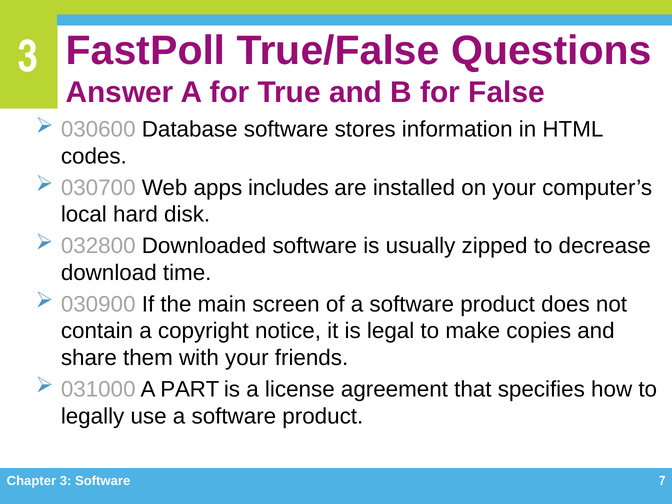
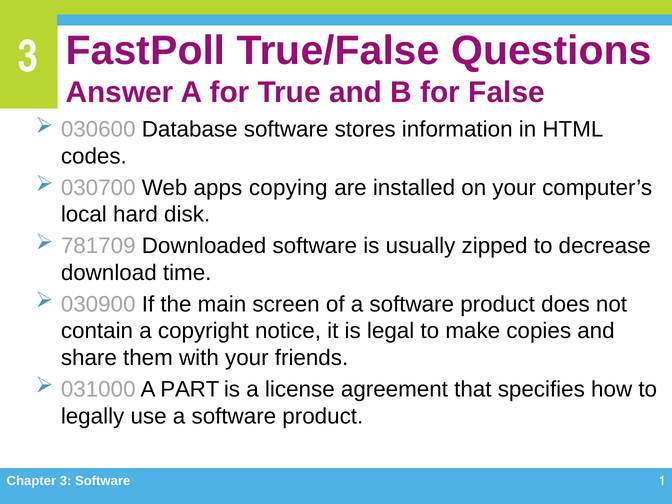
includes: includes -> copying (288, 188)
032800: 032800 -> 781709 (98, 246)
7: 7 -> 1 (662, 481)
